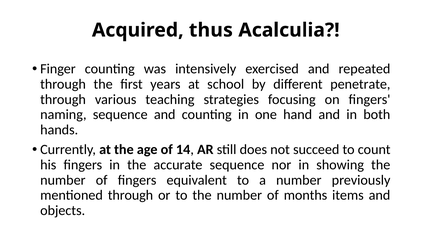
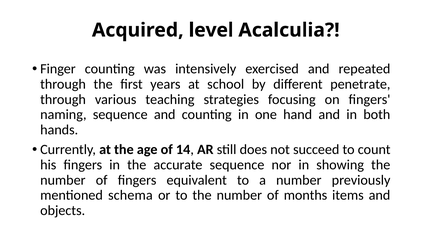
thus: thus -> level (211, 30)
mentioned through: through -> schema (130, 195)
